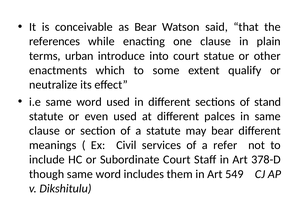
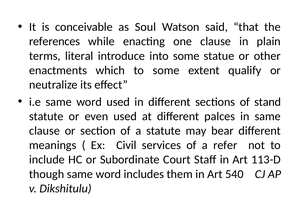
as Bear: Bear -> Soul (145, 27)
urban: urban -> literal (79, 56)
into court: court -> some (186, 56)
378-D: 378-D -> 113-D (266, 160)
549: 549 -> 540 (234, 174)
